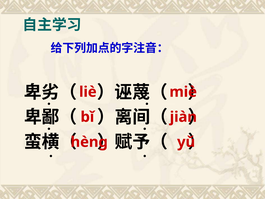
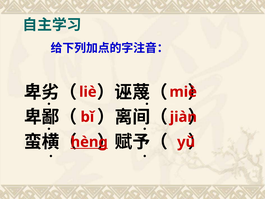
hèng underline: none -> present (89, 142)
